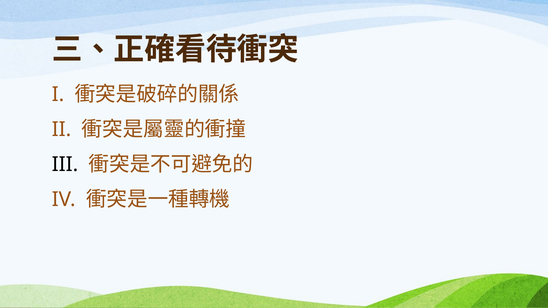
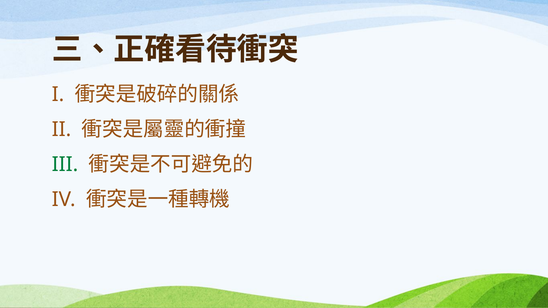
III colour: black -> green (65, 164)
